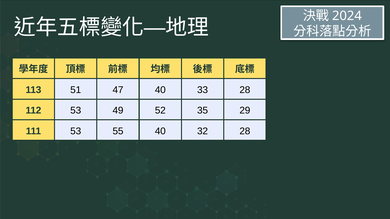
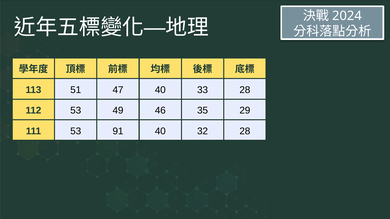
52: 52 -> 46 (160, 111)
55: 55 -> 91 (118, 131)
